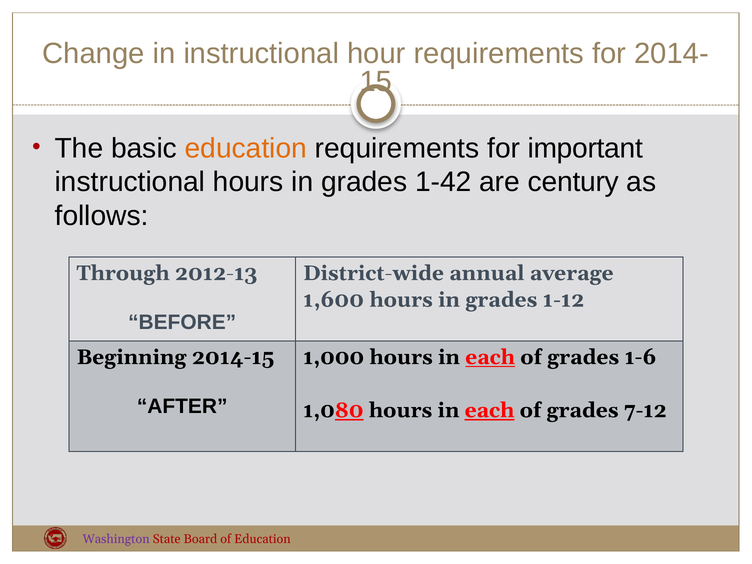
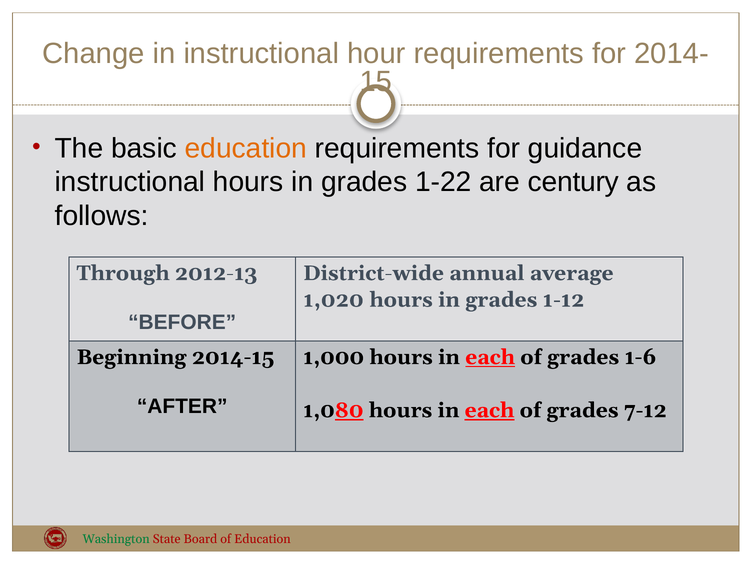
important: important -> guidance (585, 148)
1-42: 1-42 -> 1-22 (443, 182)
1,600: 1,600 -> 1,020 (333, 300)
Washington colour: purple -> green (116, 539)
